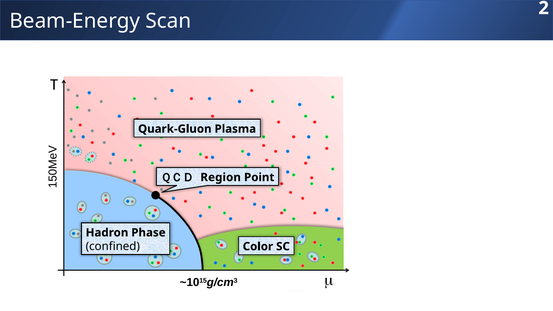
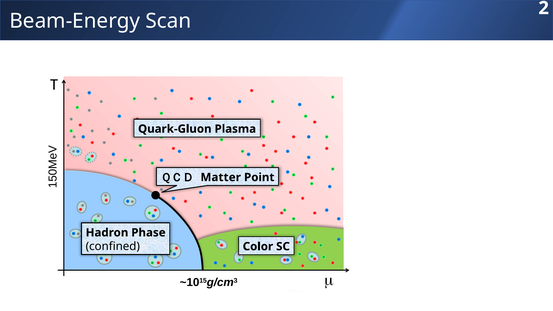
Region: Region -> Matter (221, 177)
